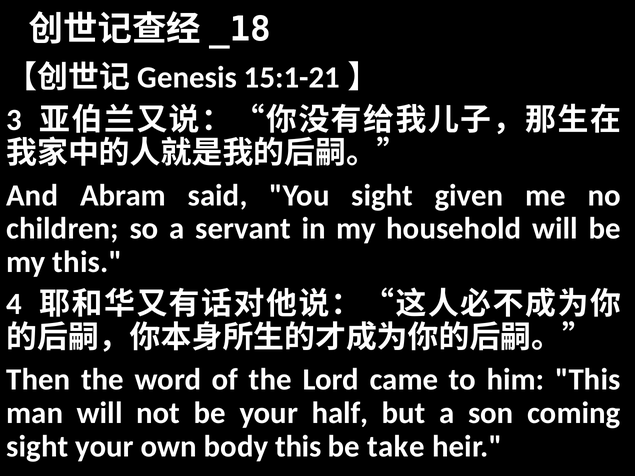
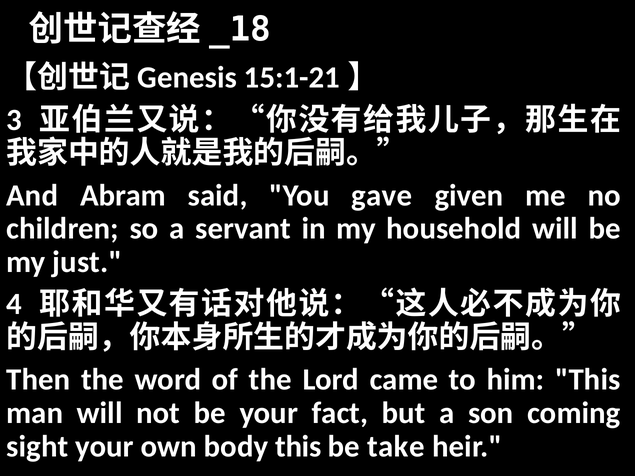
You sight: sight -> gave (382, 195)
my this: this -> just (87, 262)
half: half -> fact (340, 413)
